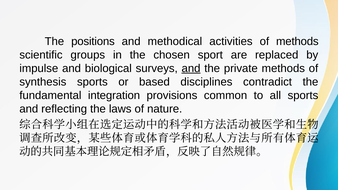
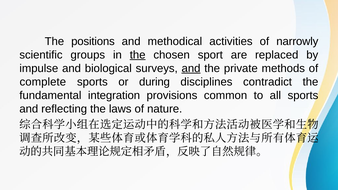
of methods: methods -> narrowly (297, 41)
the underline: none -> present (138, 55)
synthesis: synthesis -> complete (43, 82)
based: based -> during (154, 82)
